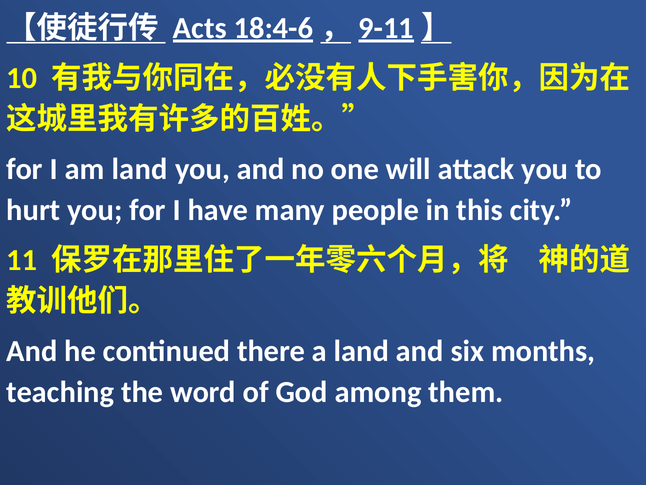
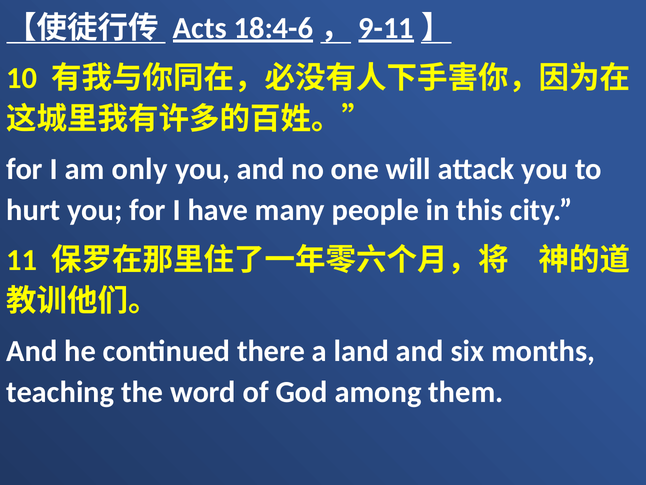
am land: land -> only (140, 169)
